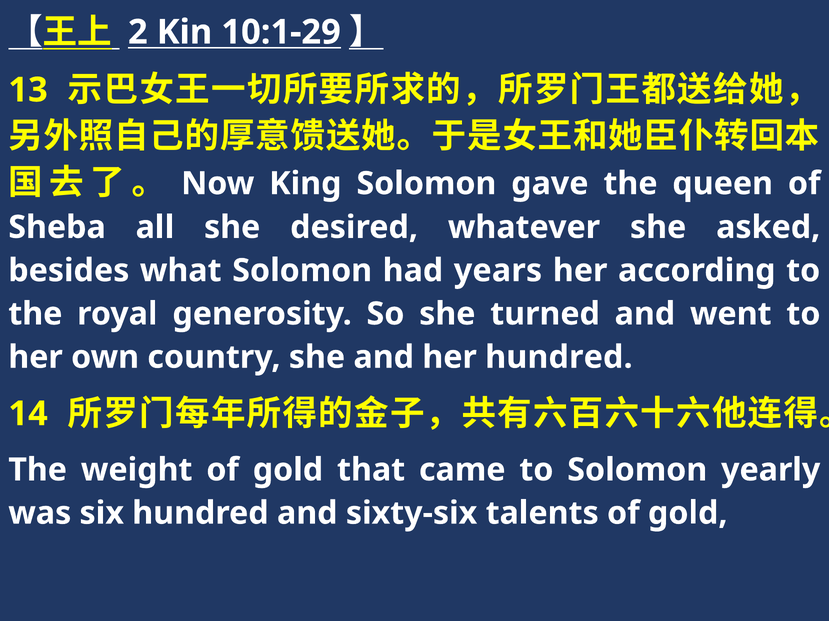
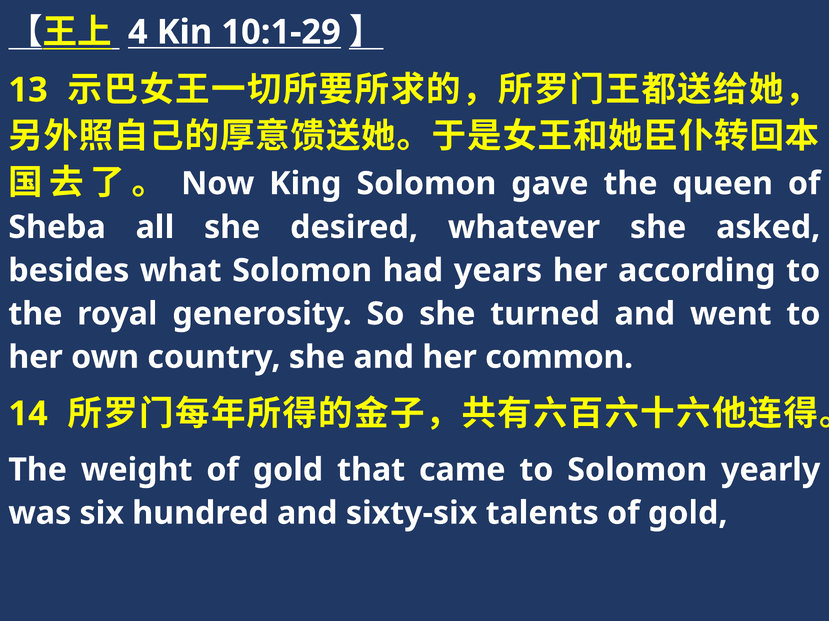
2: 2 -> 4 (138, 32)
her hundred: hundred -> common (559, 358)
